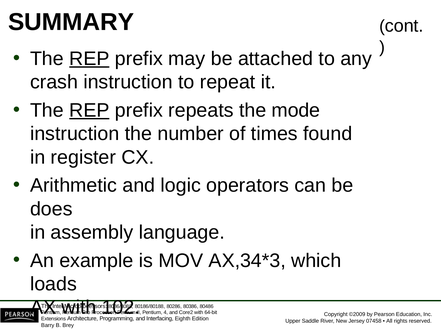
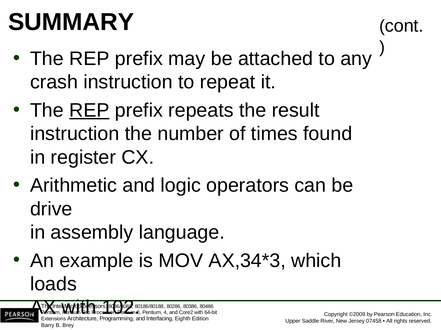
REP underline: present -> none (89, 59)
mode: mode -> result (296, 111)
does: does -> drive (51, 209)
